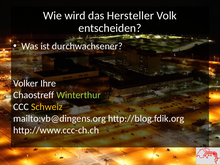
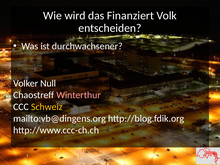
Hersteller: Hersteller -> Finanziert (130, 16)
Ihre: Ihre -> Null (48, 83)
Winterthur colour: light green -> pink (79, 95)
